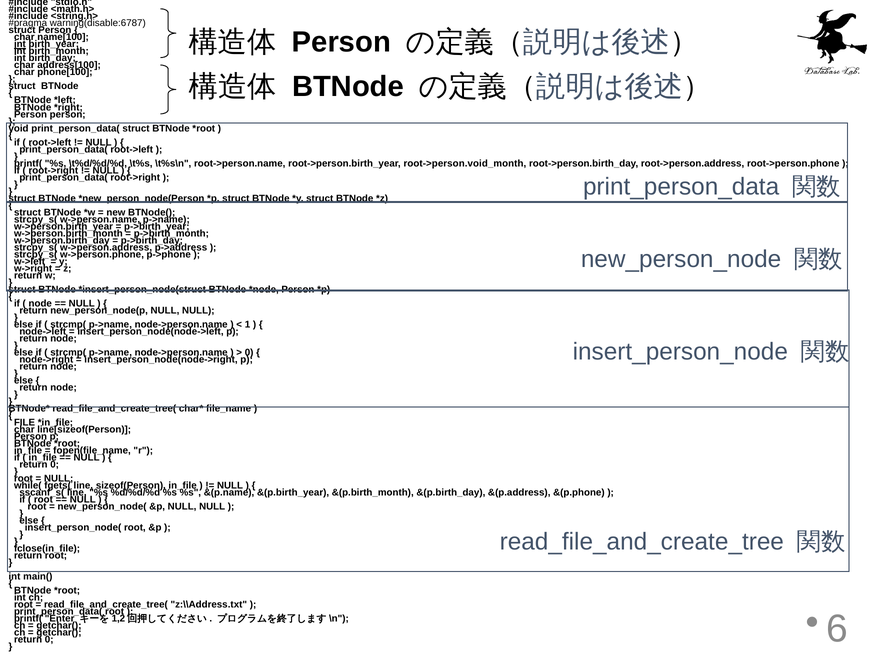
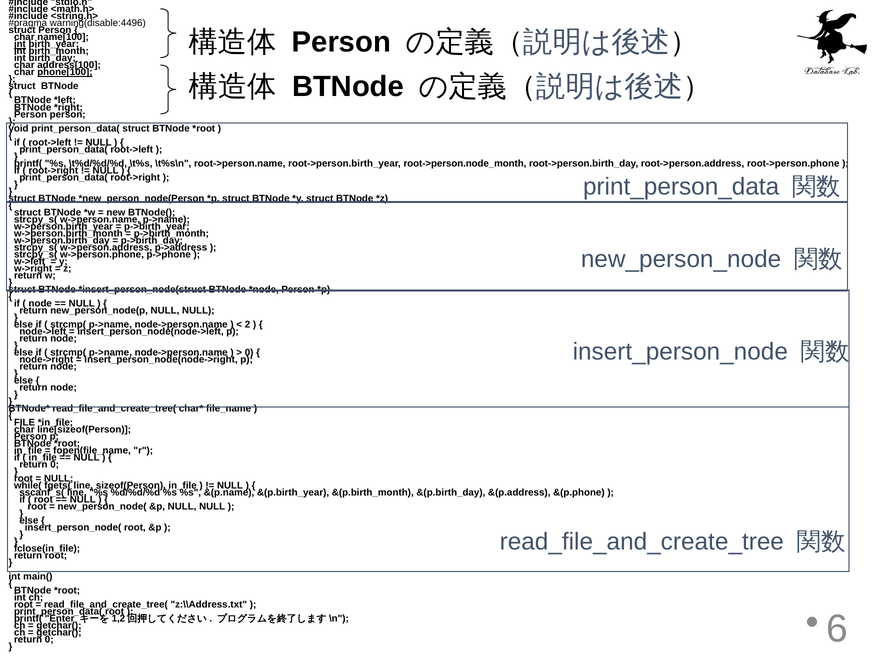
warning(disable:6787: warning(disable:6787 -> warning(disable:4496 (98, 23)
phone[100 underline: none -> present (65, 72)
root->person.void_month: root->person.void_month -> root->person.node_month (465, 163)
1: 1 -> 2 (248, 324)
